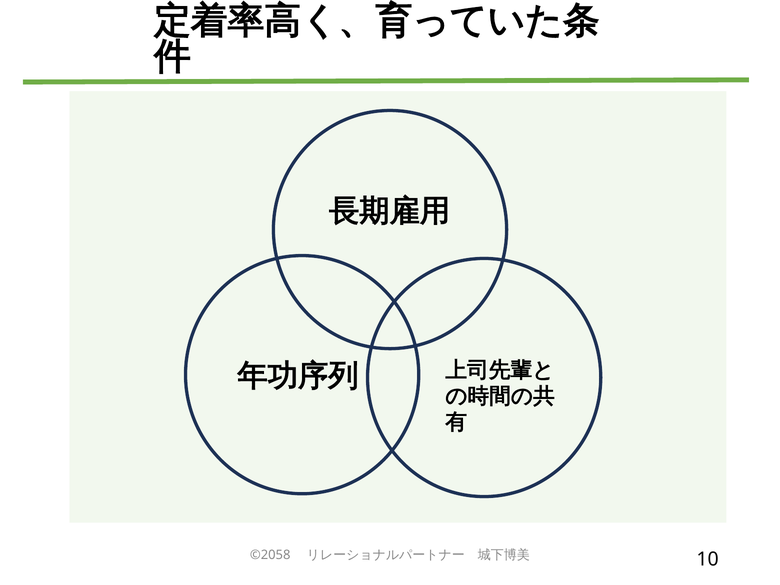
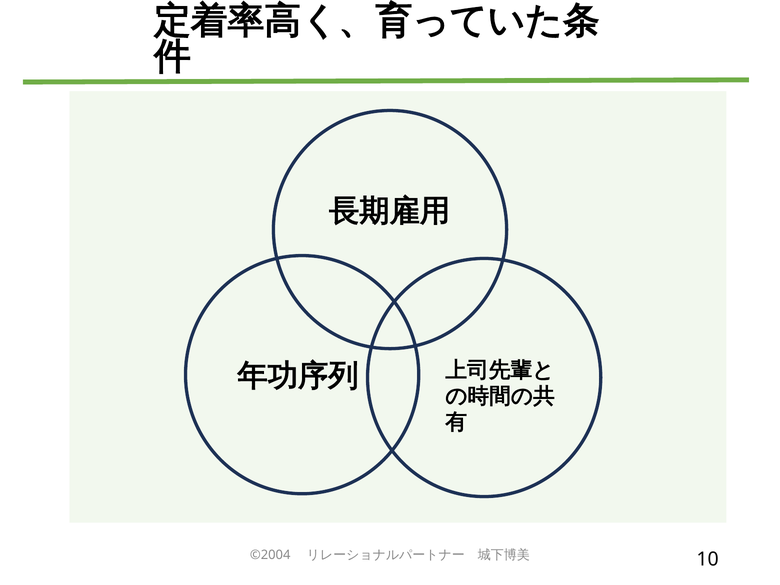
©2058: ©2058 -> ©2004 (270, 555)
